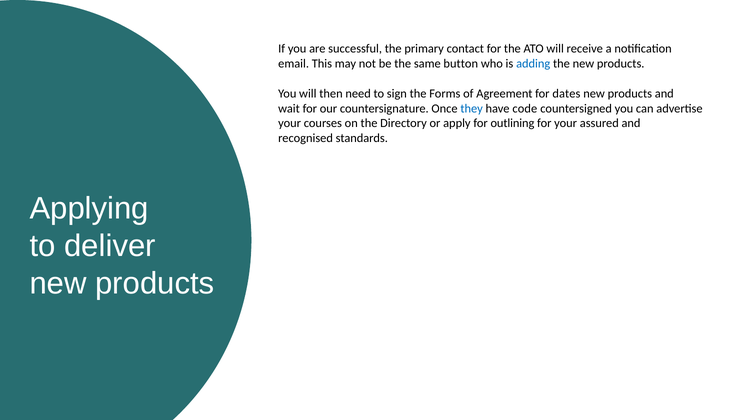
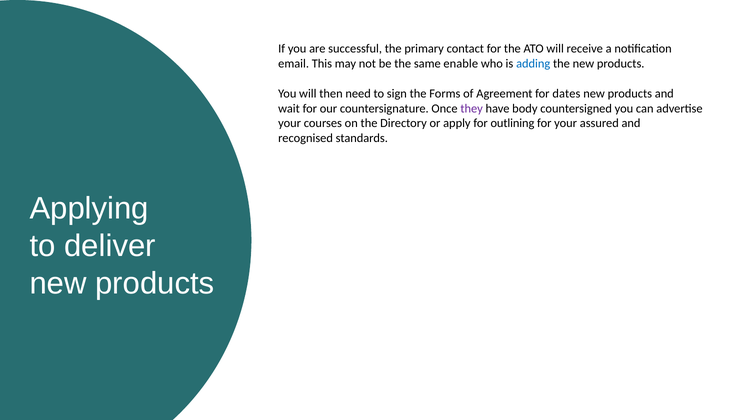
button: button -> enable (461, 64)
they colour: blue -> purple (472, 108)
code: code -> body (525, 108)
